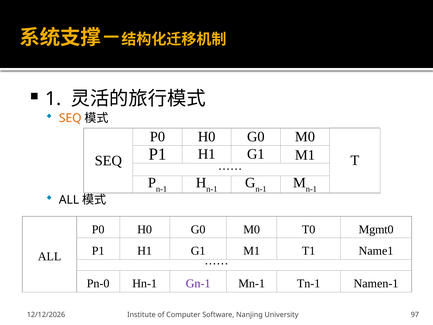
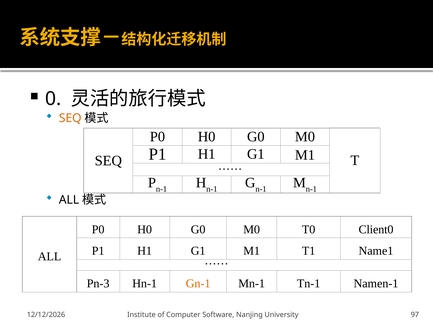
1: 1 -> 0 (53, 99)
Mgmt0: Mgmt0 -> Client0 (376, 229)
Pn-0: Pn-0 -> Pn-3 (98, 283)
Gn-1 colour: purple -> orange (198, 283)
